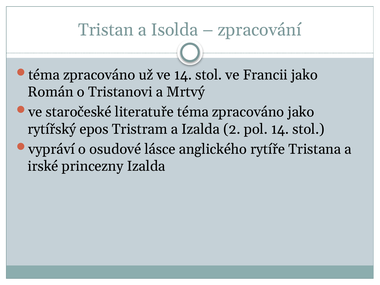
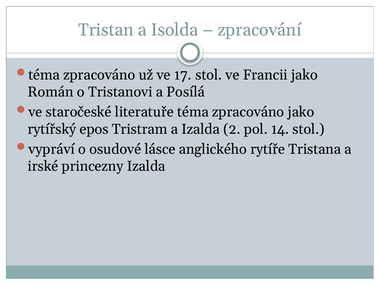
ve 14: 14 -> 17 (183, 75)
Mrtvý: Mrtvý -> Posílá (186, 92)
